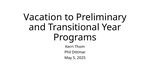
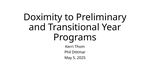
Vacation: Vacation -> Doximity (43, 17)
